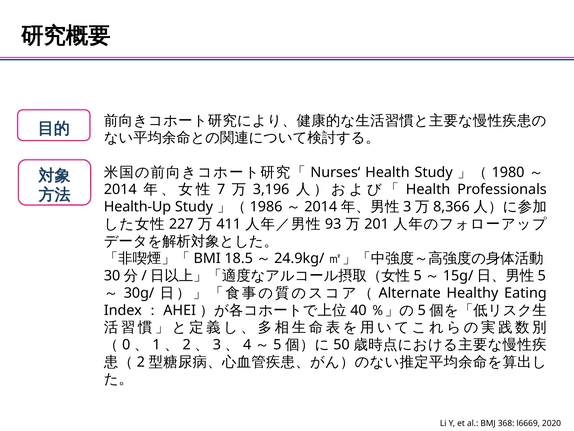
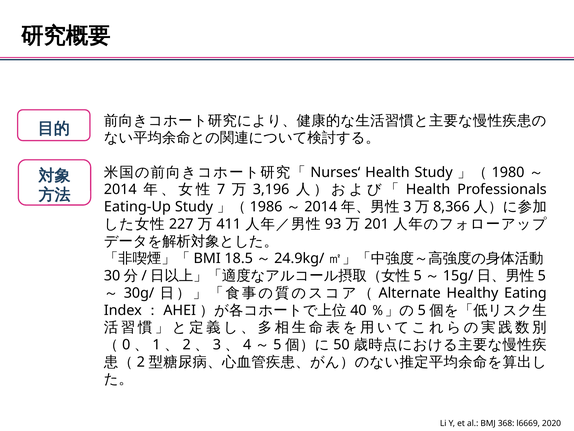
Health-Up: Health-Up -> Eating-Up (137, 207)
